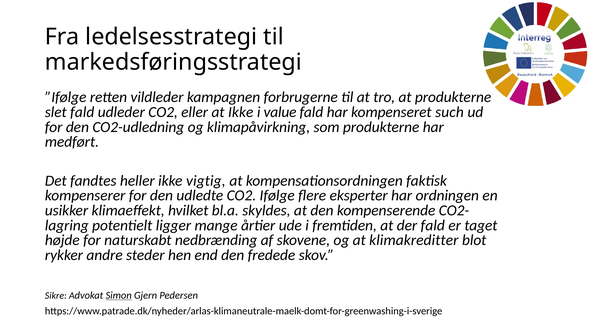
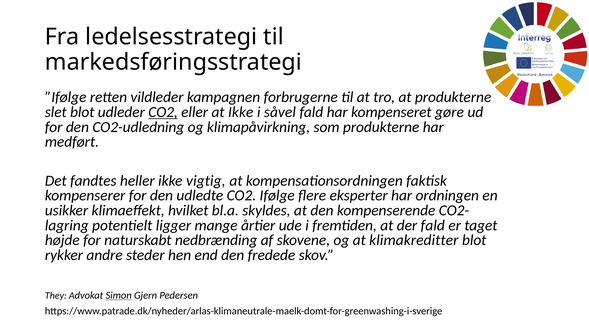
slet fald: fald -> blot (82, 112)
CO2 underline: none -> present (163, 112)
value: value -> såvel (280, 112)
such: such -> gøre (449, 112)
Sikre: Sikre -> They (56, 296)
